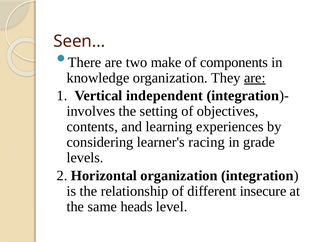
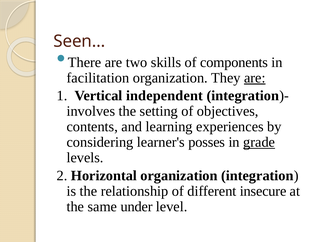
make: make -> skills (166, 62)
knowledge: knowledge -> facilitation (98, 78)
racing: racing -> posses (207, 142)
grade underline: none -> present (259, 142)
heads: heads -> under (137, 206)
